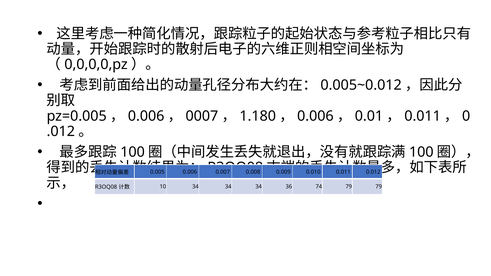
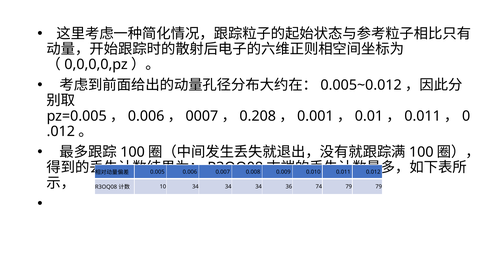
1.180: 1.180 -> 0.208 (258, 116)
0.006: 0.006 -> 0.001 (315, 116)
